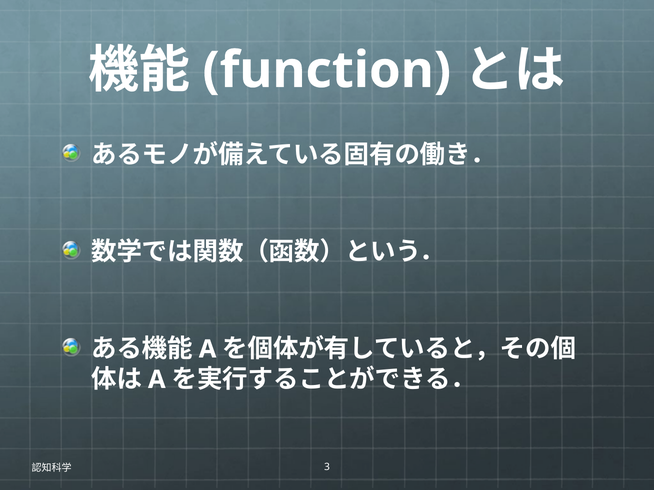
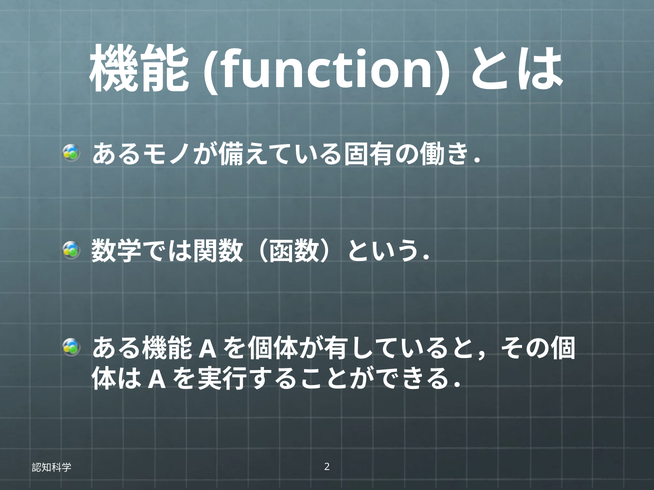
3: 3 -> 2 (327, 468)
